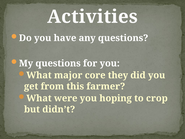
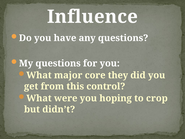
Activities: Activities -> Influence (92, 17)
farmer: farmer -> control (106, 86)
